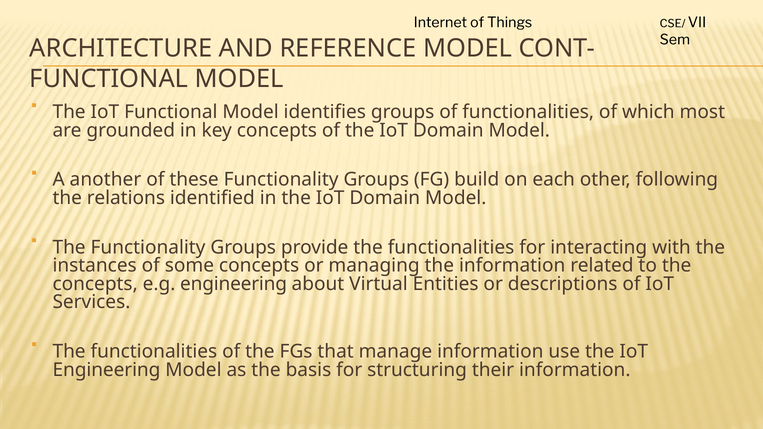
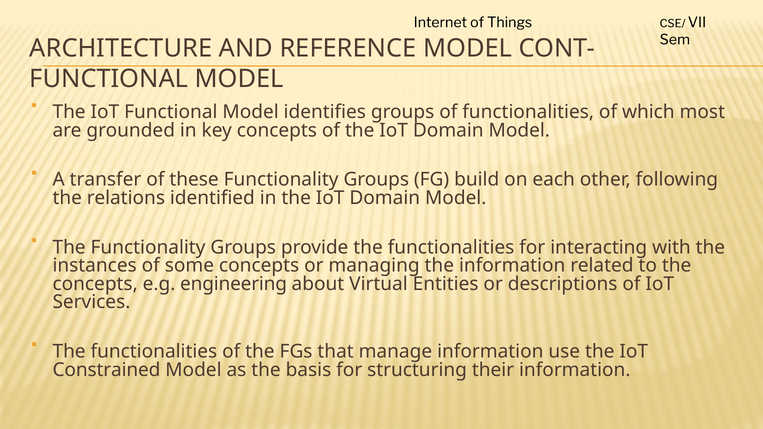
another: another -> transfer (105, 180)
Engineering: Engineering -> Constrained (107, 370)
